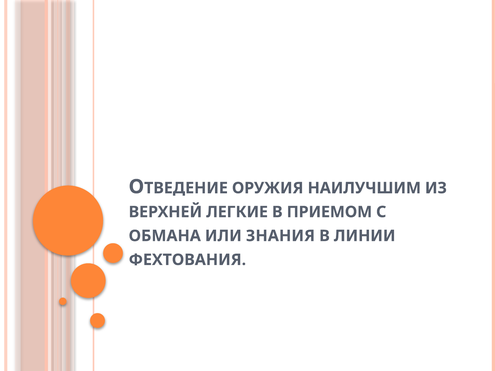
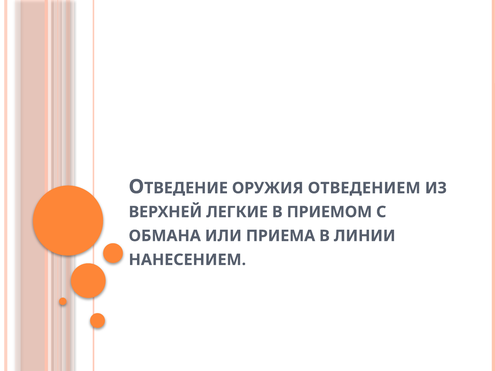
НАИЛУЧШИМ: НАИЛУЧШИМ -> ОТВЕДЕНИЕМ (364, 188)
ЗНАНИЯ: ЗНАНИЯ -> ПРИЕМА (281, 236)
ФЕХТОВАНИЯ: ФЕХТОВАНИЯ -> НАНЕСЕНИЕМ (187, 260)
